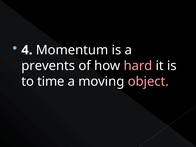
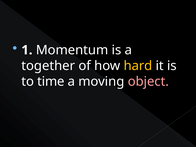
4: 4 -> 1 (27, 50)
prevents: prevents -> together (48, 66)
hard colour: pink -> yellow (138, 66)
